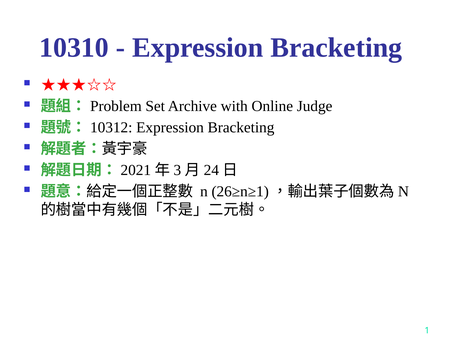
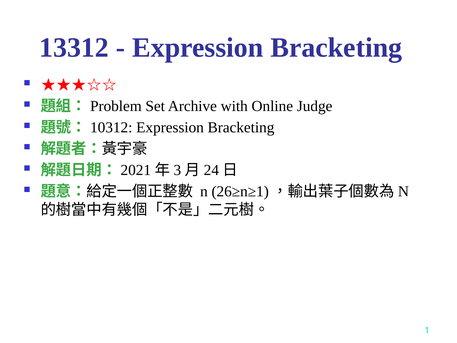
10310: 10310 -> 13312 (74, 48)
